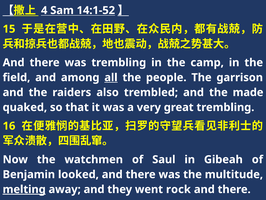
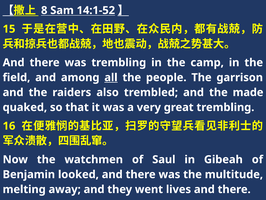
4: 4 -> 8 (44, 10)
melting underline: present -> none (24, 189)
rock: rock -> lives (178, 189)
